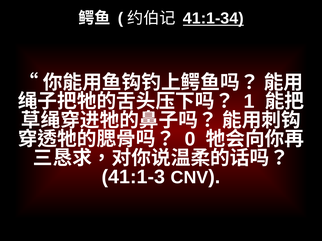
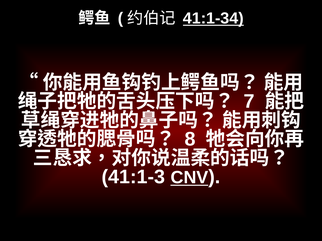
1: 1 -> 7 (249, 102)
0: 0 -> 8 (190, 139)
CNV underline: none -> present (189, 178)
